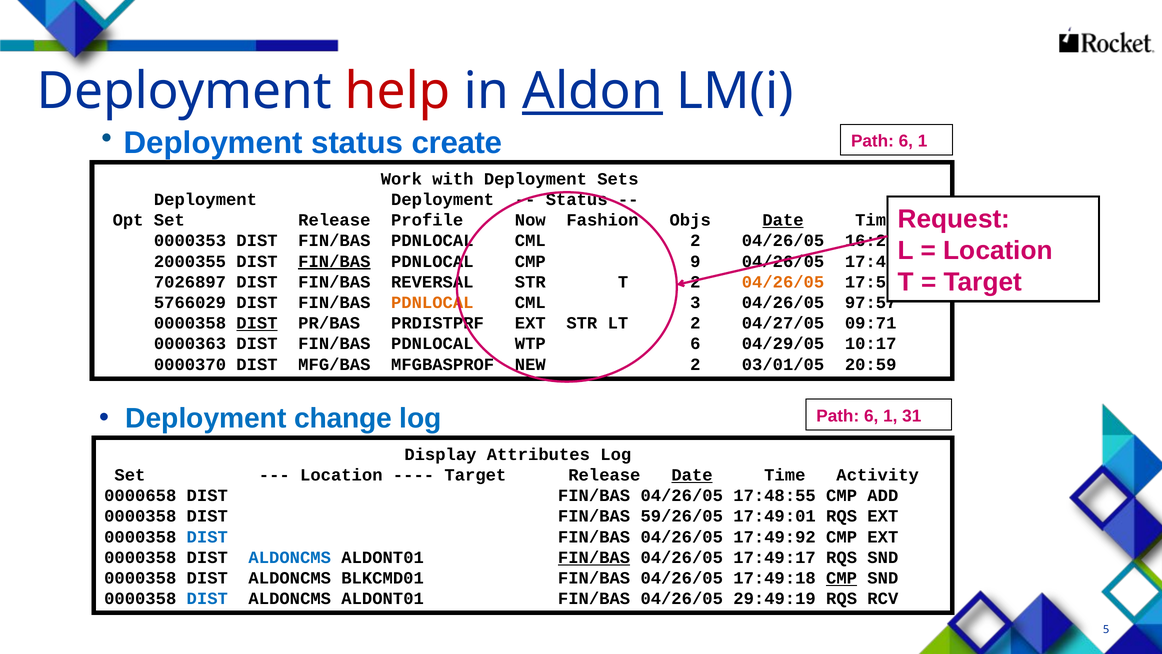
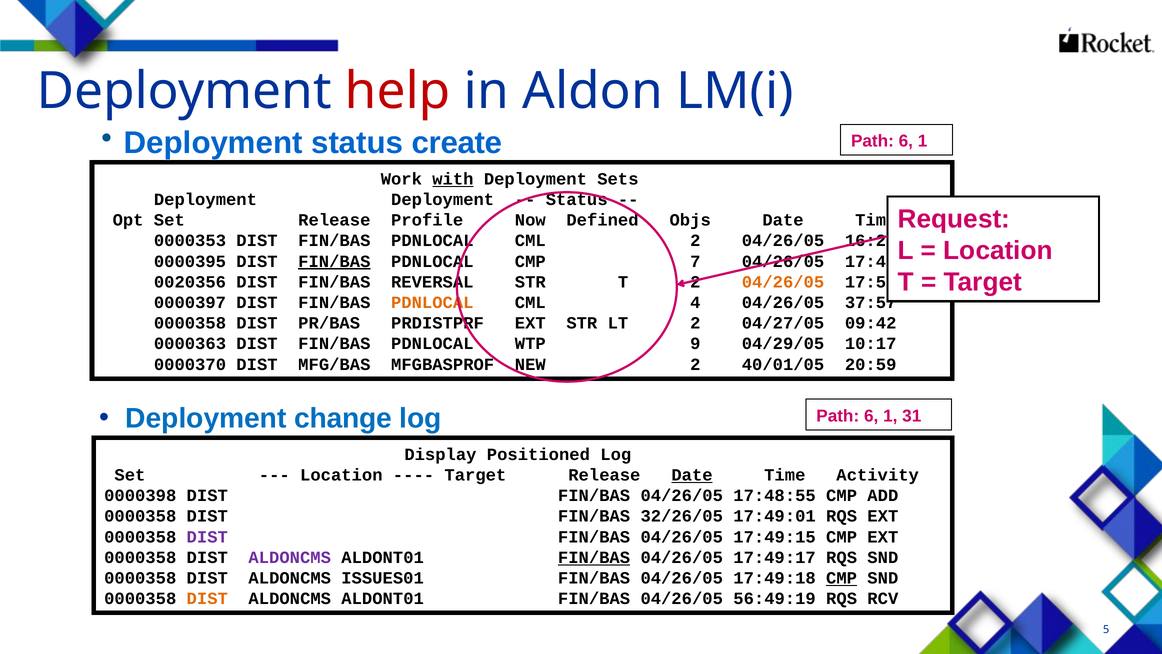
Aldon underline: present -> none (592, 91)
with underline: none -> present (453, 179)
Fashion: Fashion -> Defined (602, 220)
Date underline: present -> none (783, 220)
2000355: 2000355 -> 0000395 (190, 261)
9: 9 -> 7 (695, 261)
7026897: 7026897 -> 0020356 (190, 282)
5766029: 5766029 -> 0000397 (190, 302)
3: 3 -> 4 (695, 302)
97:57: 97:57 -> 37:57 (871, 302)
DIST underline: present -> none (257, 323)
09:71: 09:71 -> 09:42 (871, 323)
WTP 6: 6 -> 9 (695, 344)
03/01/05: 03/01/05 -> 40/01/05 (783, 364)
Attributes: Attributes -> Positioned (538, 454)
0000658: 0000658 -> 0000398 (140, 495)
59/26/05: 59/26/05 -> 32/26/05 (682, 516)
DIST colour: blue -> purple (207, 537)
17:49:92: 17:49:92 -> 17:49:15 (775, 537)
ALDONCMS colour: blue -> purple (290, 557)
BLKCMD01: BLKCMD01 -> ISSUES01 (383, 578)
DIST colour: blue -> orange (207, 598)
29:49:19: 29:49:19 -> 56:49:19 (775, 598)
